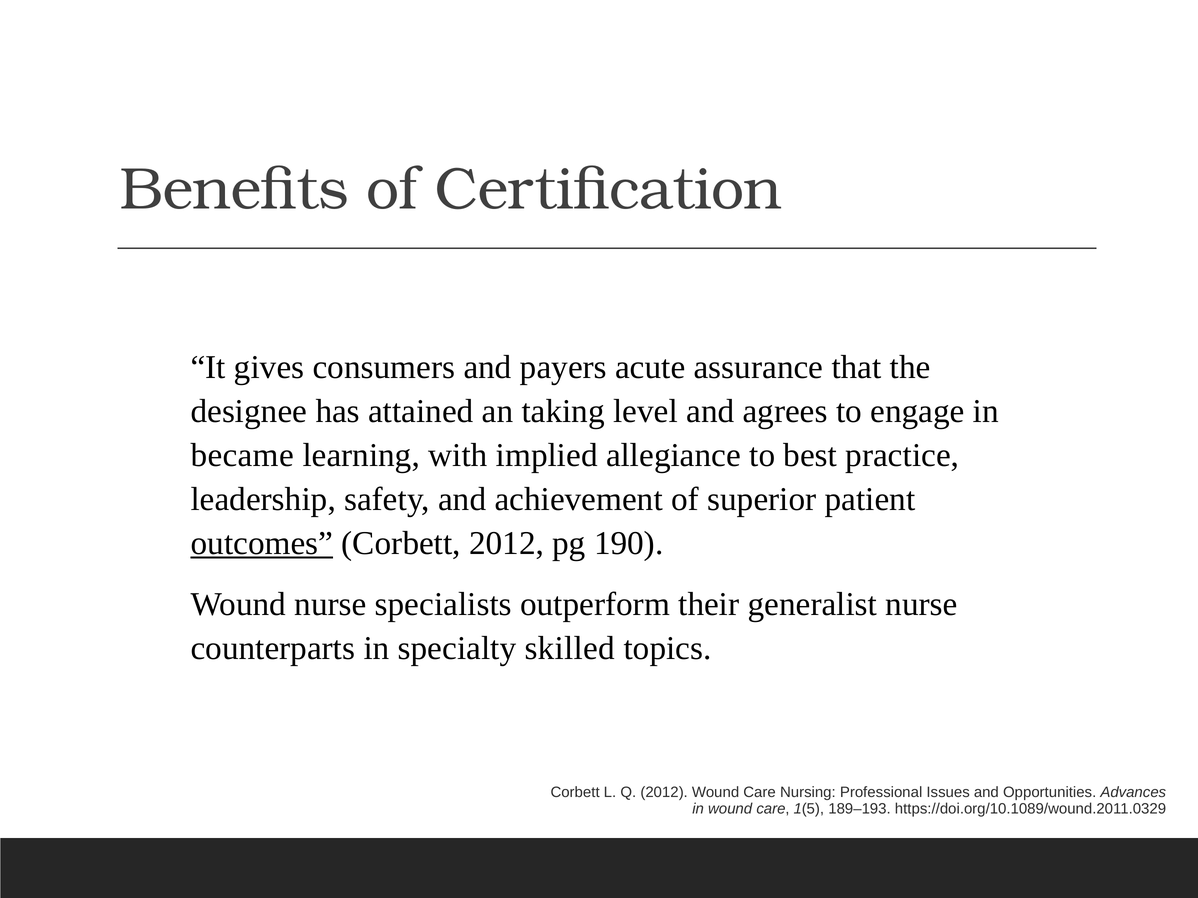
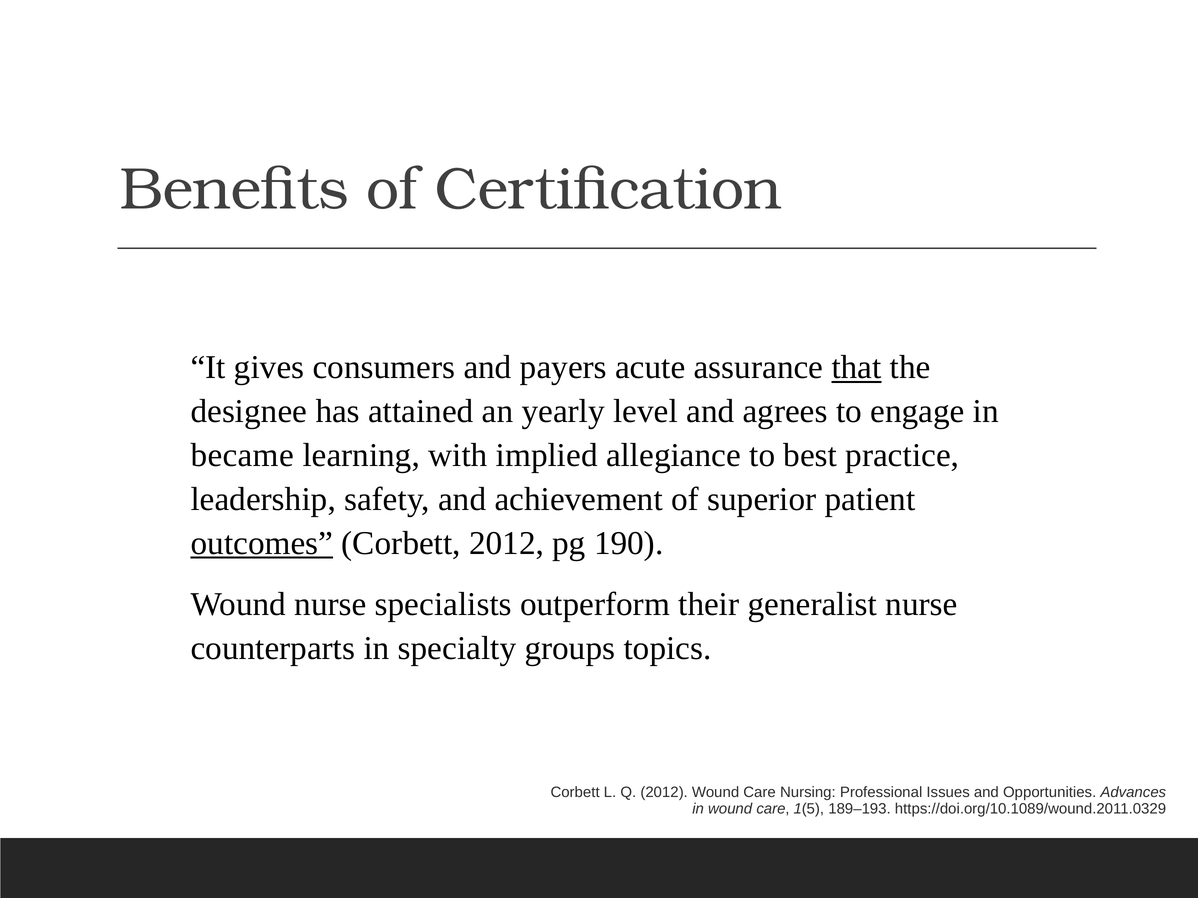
that underline: none -> present (856, 368)
taking: taking -> yearly (563, 412)
skilled: skilled -> groups (570, 649)
